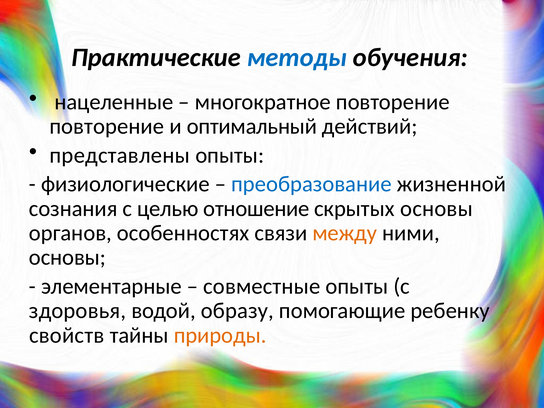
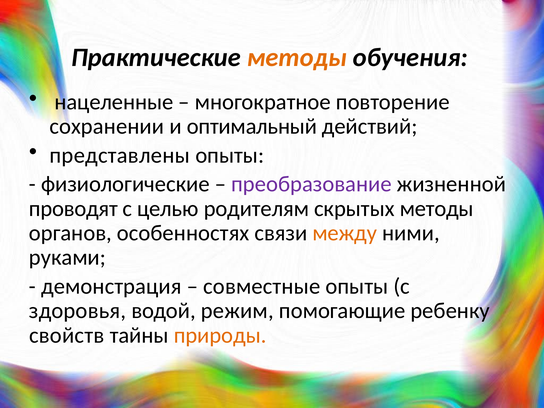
методы colour: blue -> orange (297, 57)
повторение: повторение -> сохранении (107, 126)
преобразование colour: blue -> purple (311, 184)
сознания: сознания -> проводят (73, 209)
отношение: отношение -> родителям (256, 209)
скрытых основы: основы -> методы (437, 209)
основы: основы -> руками (67, 258)
элементарные: элементарные -> демонстрация (111, 286)
образу: образу -> режим (237, 311)
